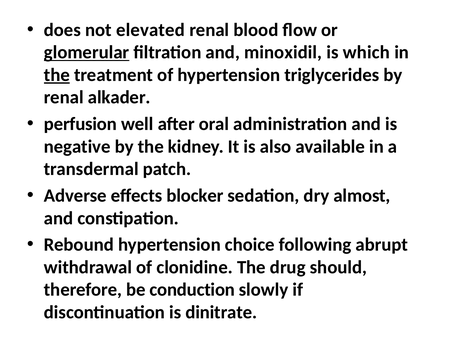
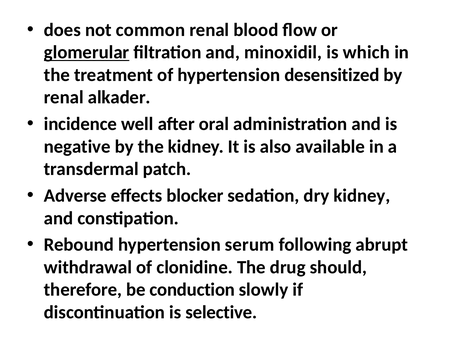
elevated: elevated -> common (151, 30)
the underline: present -> none (57, 75)
triglycerides: triglycerides -> desensitized (332, 75)
perfusion: perfusion -> incidence (80, 124)
dry almost: almost -> kidney (362, 195)
choice: choice -> serum (250, 244)
dinitrate: dinitrate -> selective (221, 312)
